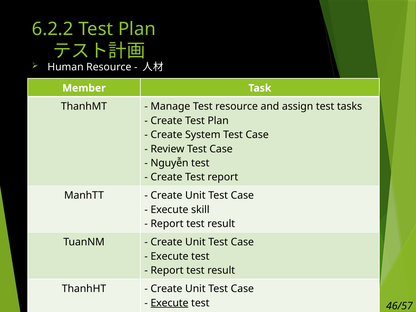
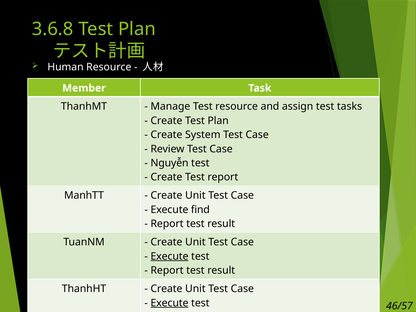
6.2.2: 6.2.2 -> 3.6.8 (53, 29)
skill: skill -> find (200, 210)
Execute underline: none -> present (169, 256)
